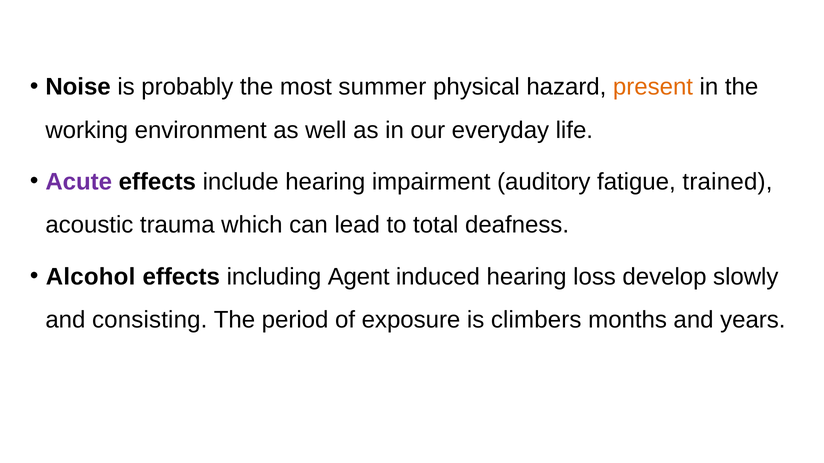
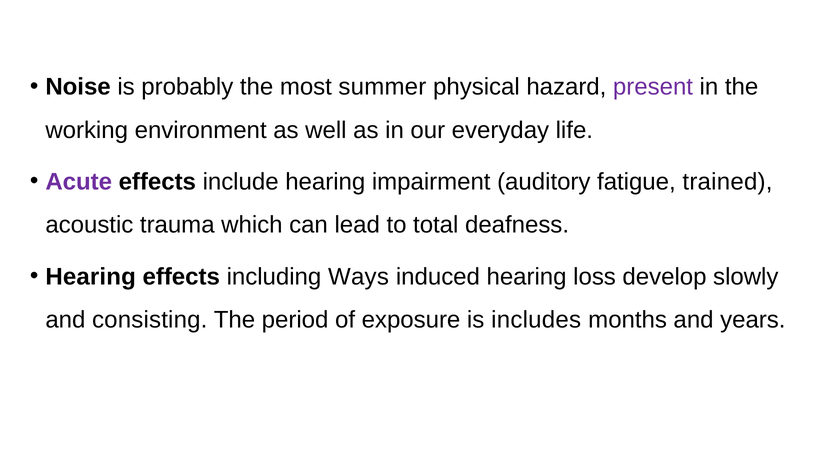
present colour: orange -> purple (653, 87)
Alcohol: Alcohol -> Hearing (91, 277)
Agent: Agent -> Ways (359, 277)
climbers: climbers -> includes (536, 320)
